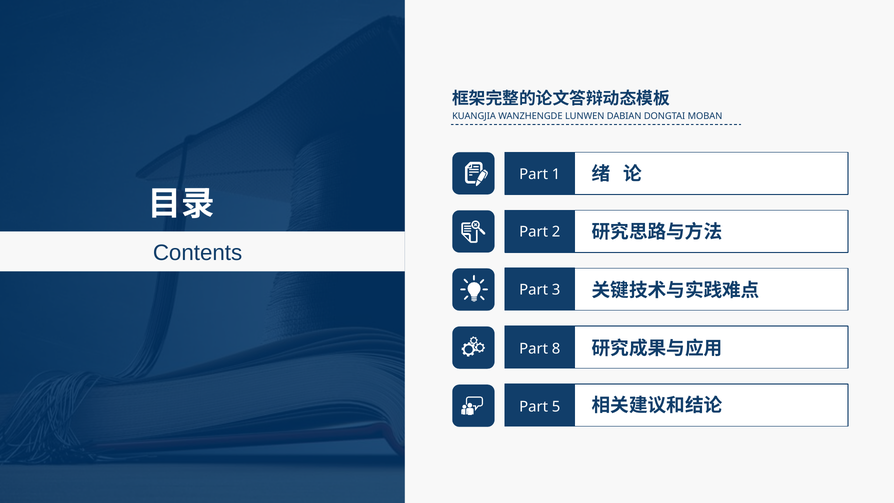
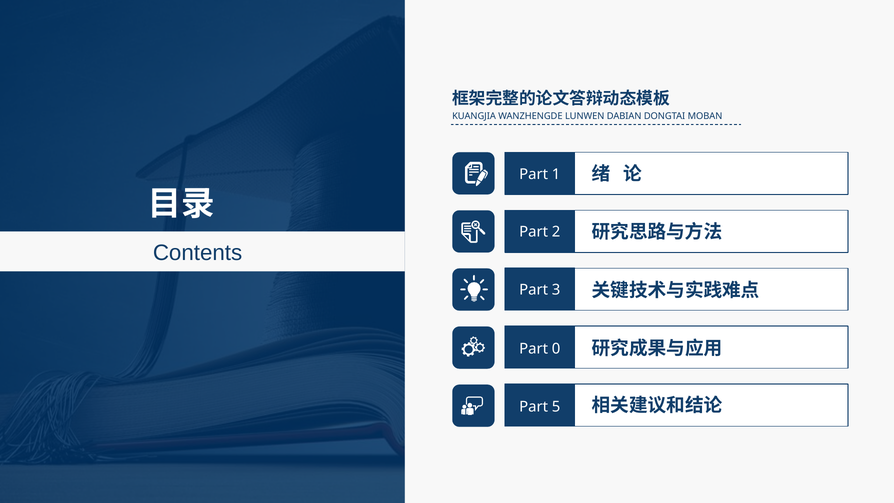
8: 8 -> 0 (556, 348)
